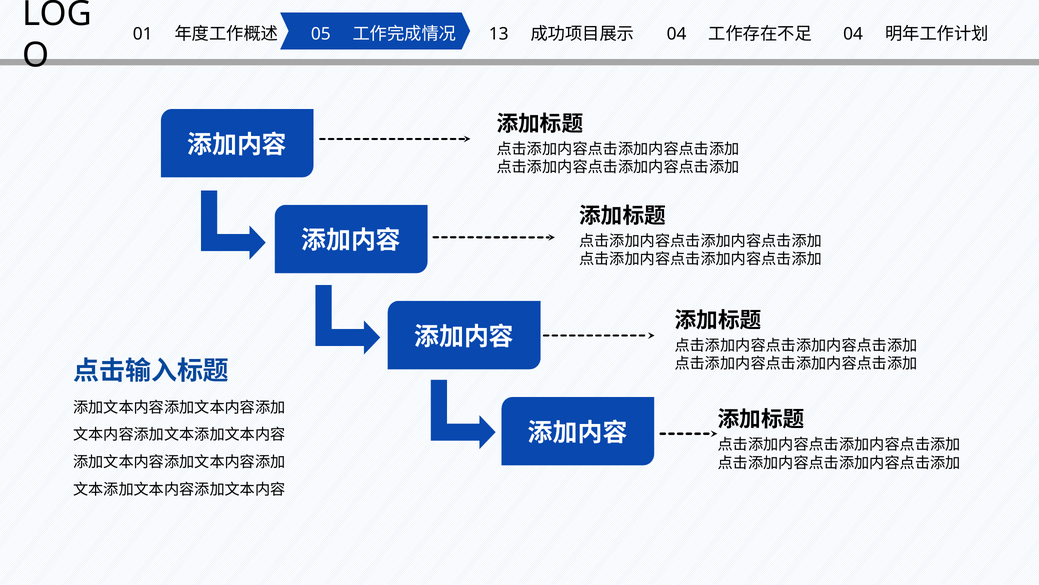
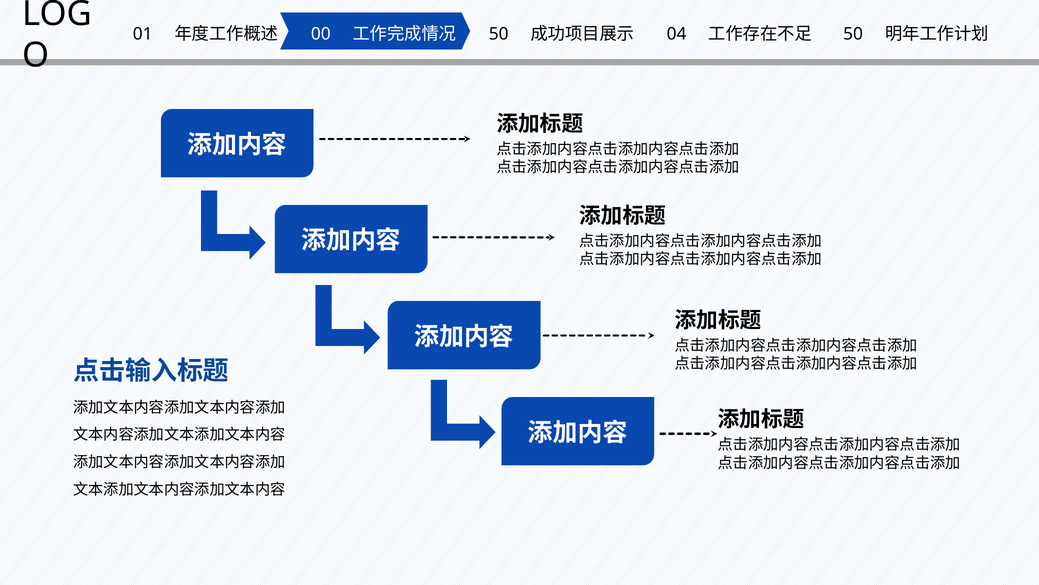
05: 05 -> 00 (321, 34)
13: 13 -> 50 (499, 34)
04: 04 -> 50 (853, 34)
